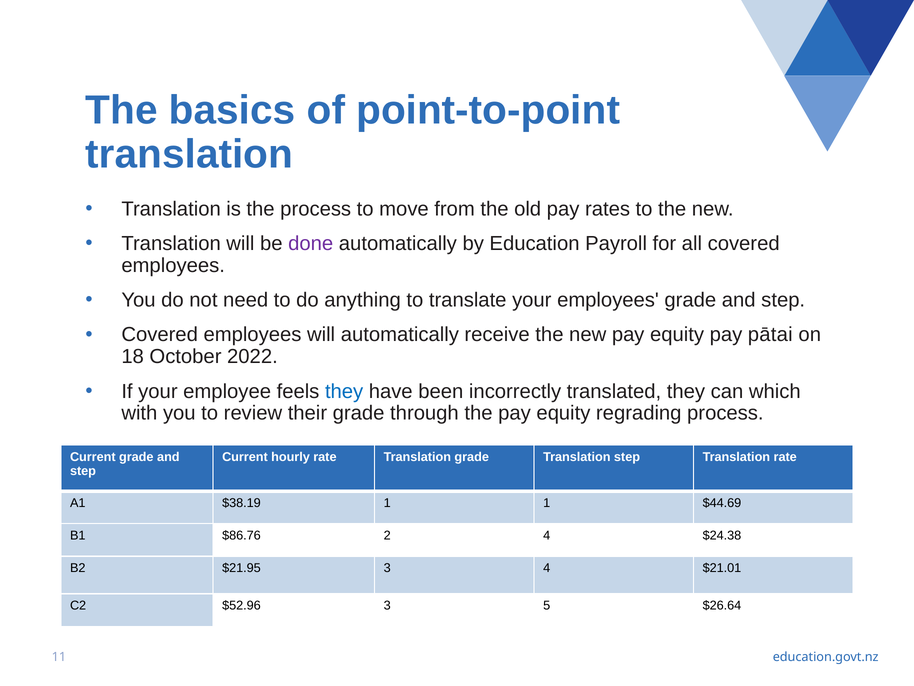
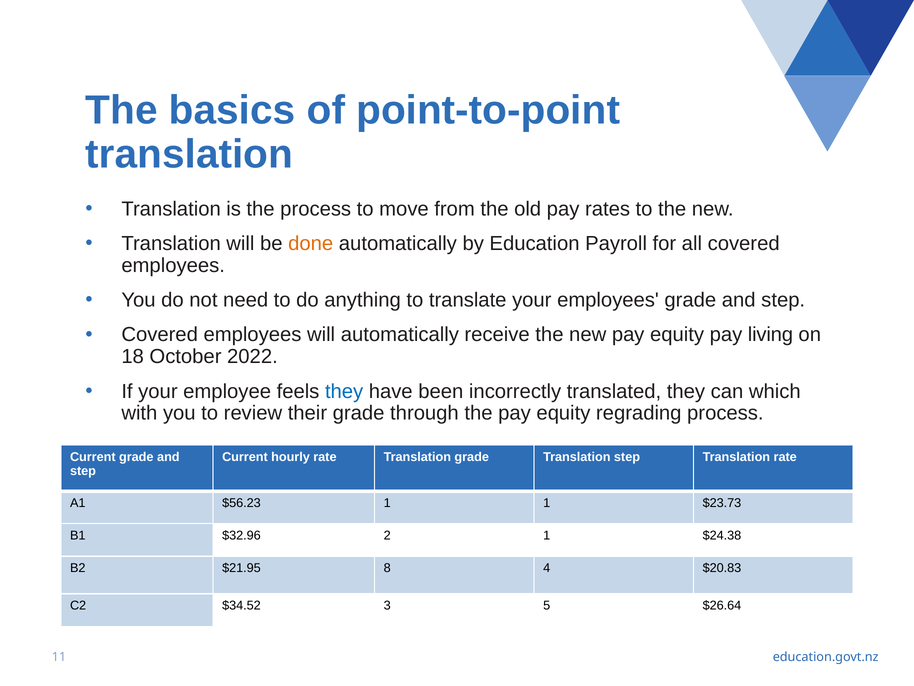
done colour: purple -> orange (311, 243)
pātai: pātai -> living (770, 335)
$38.19: $38.19 -> $56.23 (241, 503)
$44.69: $44.69 -> $23.73 (722, 503)
$86.76: $86.76 -> $32.96 (241, 535)
2 4: 4 -> 1 (547, 535)
$21.95 3: 3 -> 8 (387, 568)
$21.01: $21.01 -> $20.83 (722, 568)
$52.96: $52.96 -> $34.52 (241, 605)
